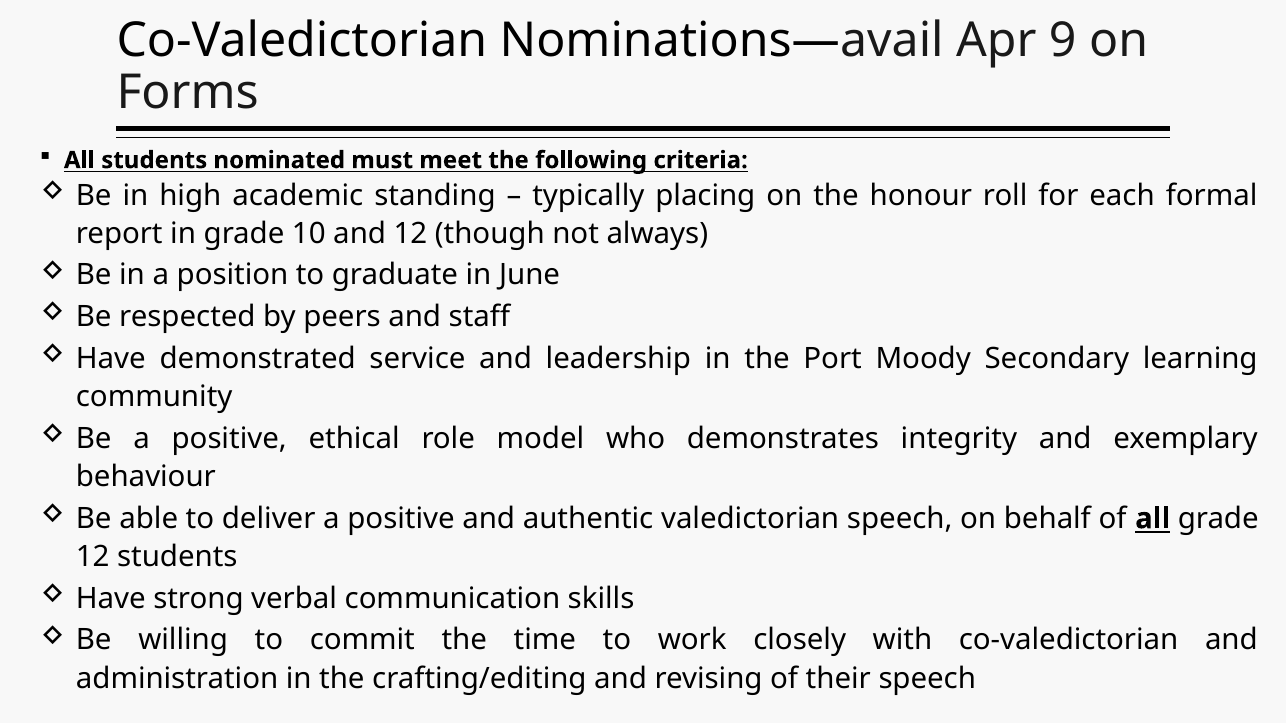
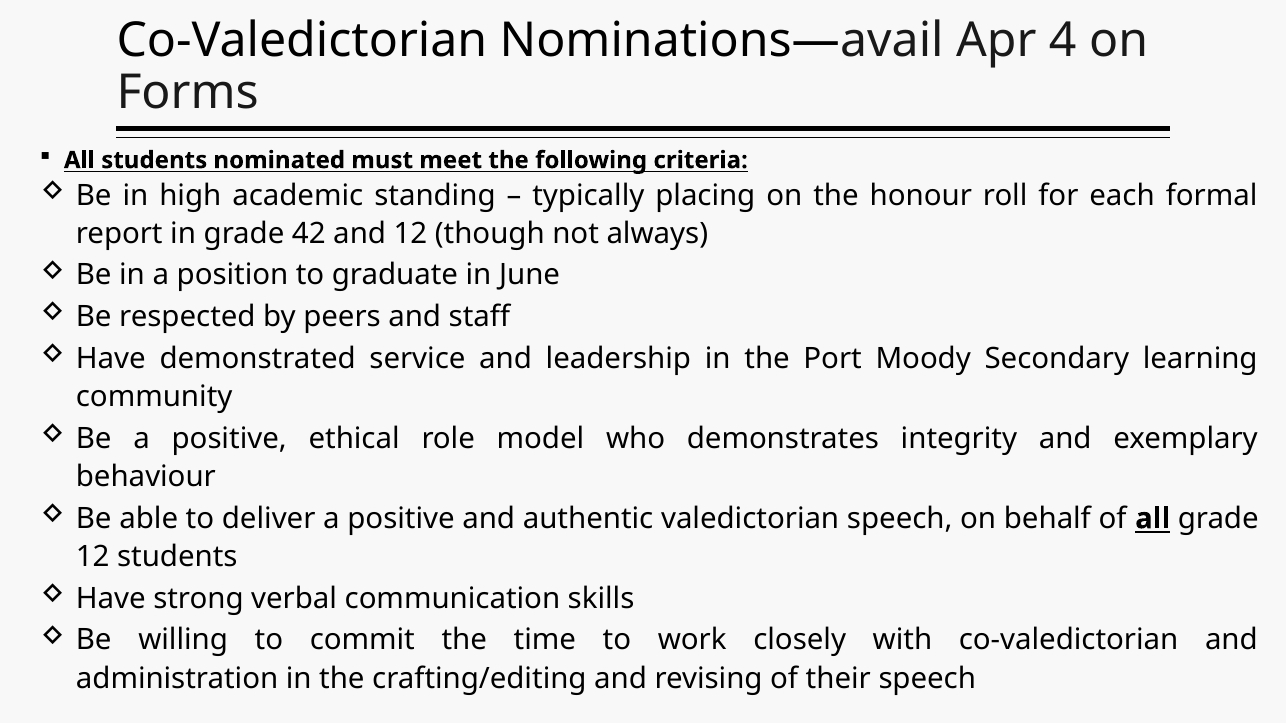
9: 9 -> 4 (1063, 40)
10: 10 -> 42 (309, 234)
